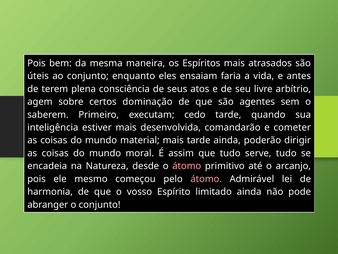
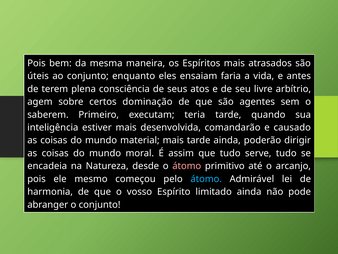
cedo: cedo -> teria (195, 114)
cometer: cometer -> causado (292, 127)
átomo colour: pink -> light blue (206, 179)
